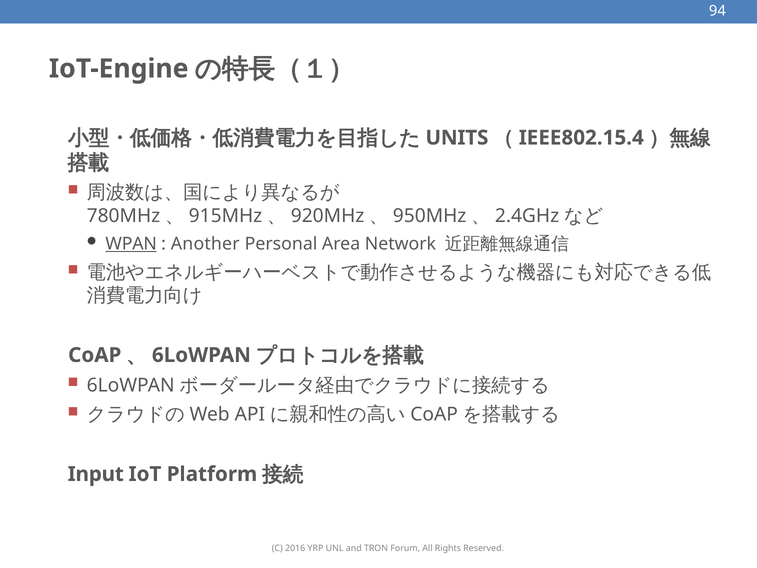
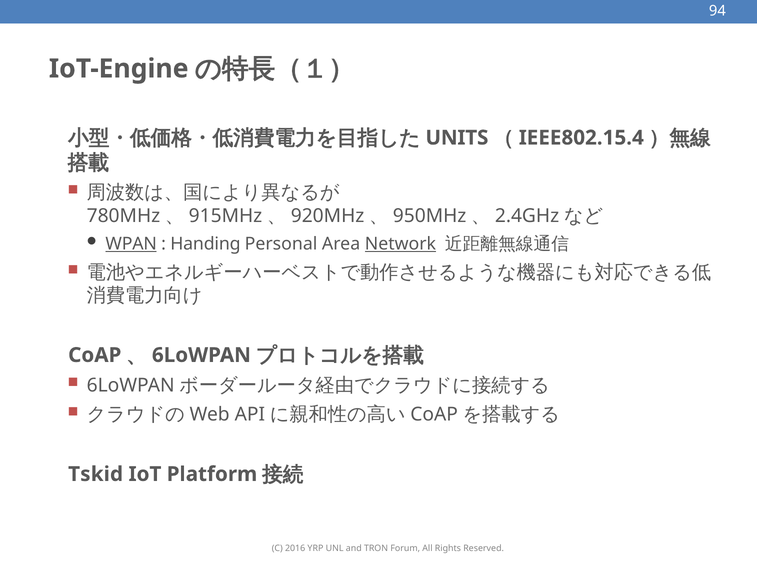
Another: Another -> Handing (205, 244)
Network underline: none -> present (400, 244)
Input: Input -> Tskid (96, 474)
